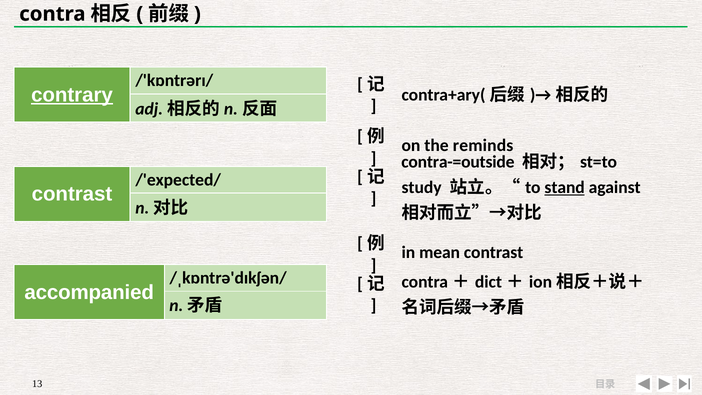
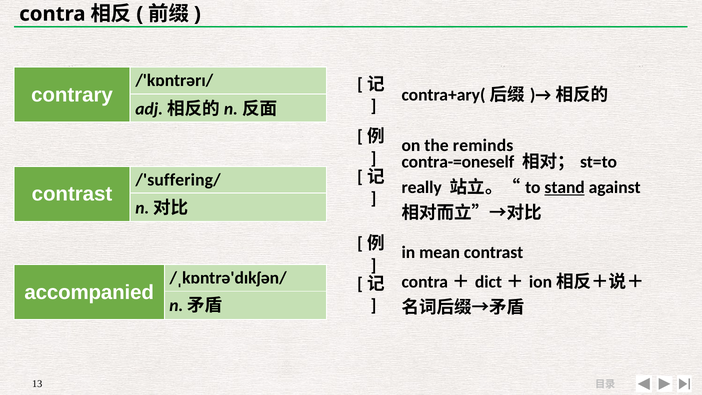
contrary underline: present -> none (72, 95)
contra-=outside: contra-=outside -> contra-=oneself (458, 162)
/'expected/: /'expected/ -> /'suffering/ (178, 180)
study: study -> really (422, 187)
